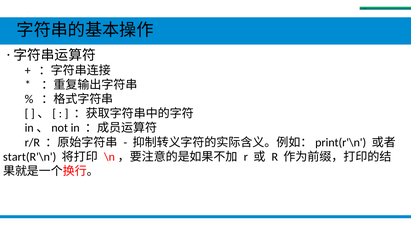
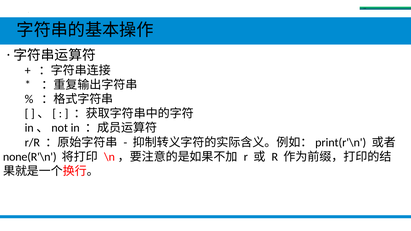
start(R'\n: start(R'\n -> none(R'\n (30, 157)
